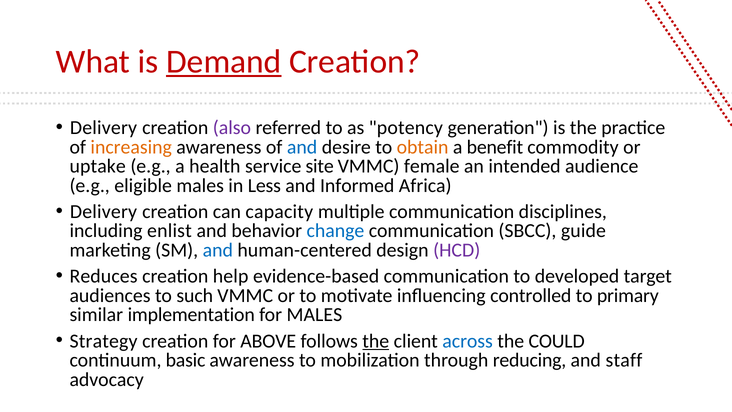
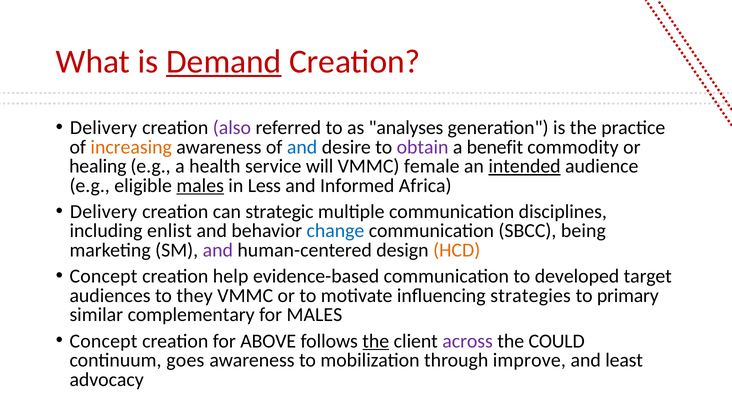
potency: potency -> analyses (406, 128)
obtain colour: orange -> purple (423, 147)
uptake: uptake -> healing (98, 166)
site: site -> will (320, 166)
intended underline: none -> present (524, 166)
males underline: none -> present (200, 185)
capacity: capacity -> strategic (279, 212)
guide: guide -> being (583, 231)
and colour: blue -> purple (218, 250)
HCD colour: purple -> orange (457, 250)
Reduces: Reduces -> Concept (104, 276)
such: such -> they (195, 295)
controlled: controlled -> strategies (531, 295)
implementation: implementation -> complementary (191, 315)
Strategy: Strategy -> Concept (104, 341)
across colour: blue -> purple (468, 341)
basic: basic -> goes (185, 360)
reducing: reducing -> improve (529, 360)
staff: staff -> least (624, 360)
